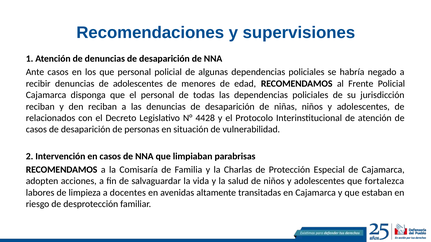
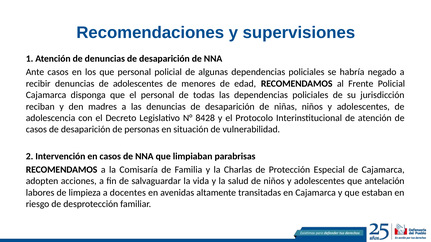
den reciban: reciban -> madres (103, 107)
relacionados: relacionados -> adolescencia (51, 118)
4428: 4428 -> 8428 (205, 118)
fortalezca: fortalezca -> antelación (385, 181)
